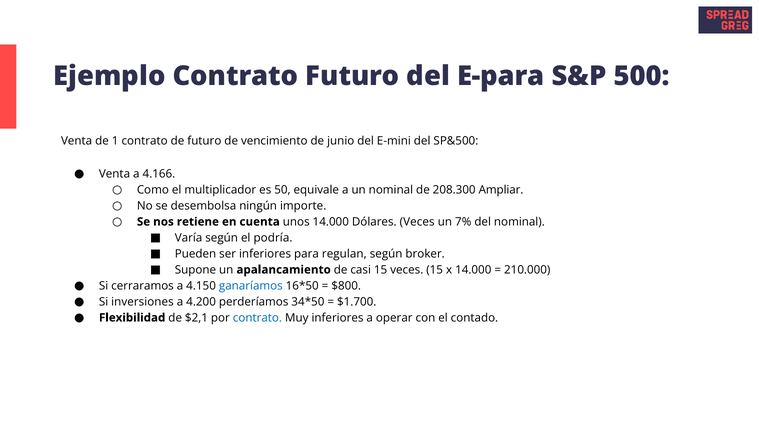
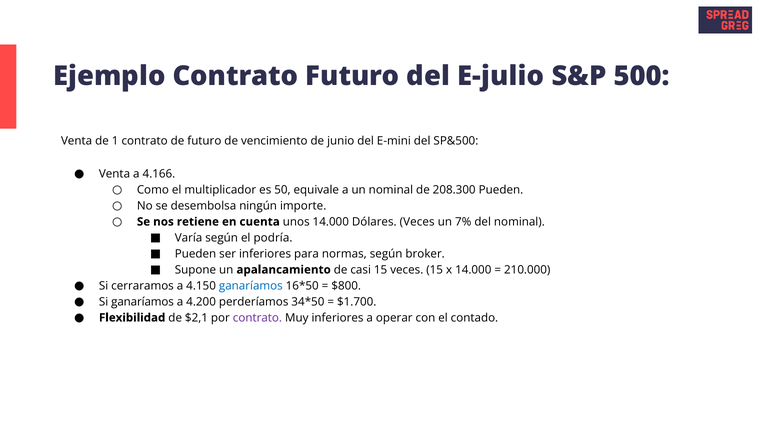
E-para: E-para -> E-julio (501, 76)
208.300 Ampliar: Ampliar -> Pueden (501, 190)
regulan: regulan -> normas (344, 254)
Si inversiones: inversiones -> ganaríamos (143, 302)
contrato colour: blue -> purple (257, 318)
